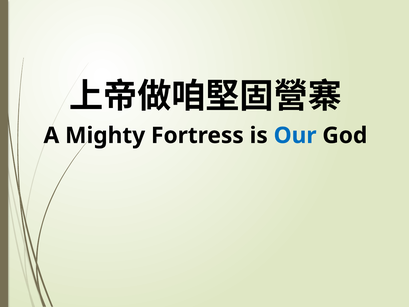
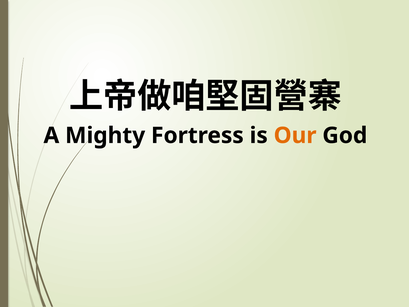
Our colour: blue -> orange (295, 135)
